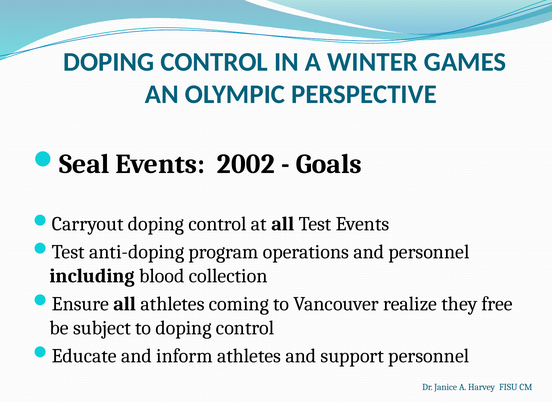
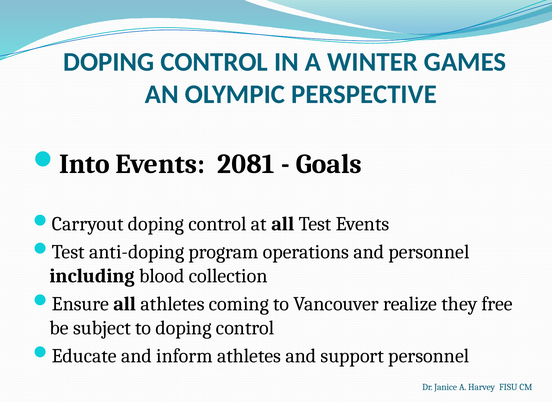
Seal: Seal -> Into (84, 164)
2002: 2002 -> 2081 (246, 164)
